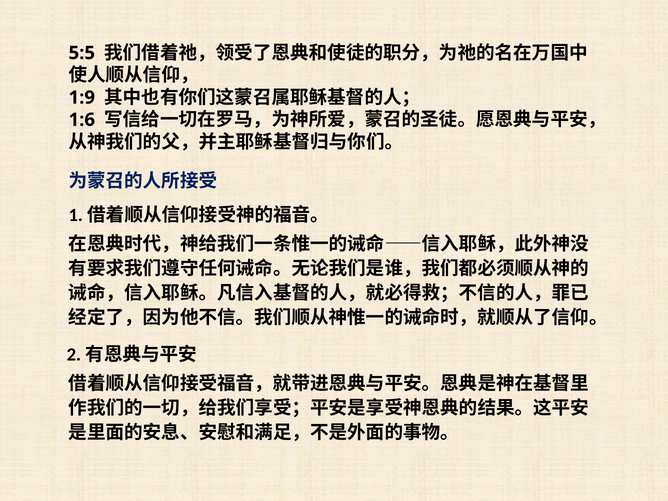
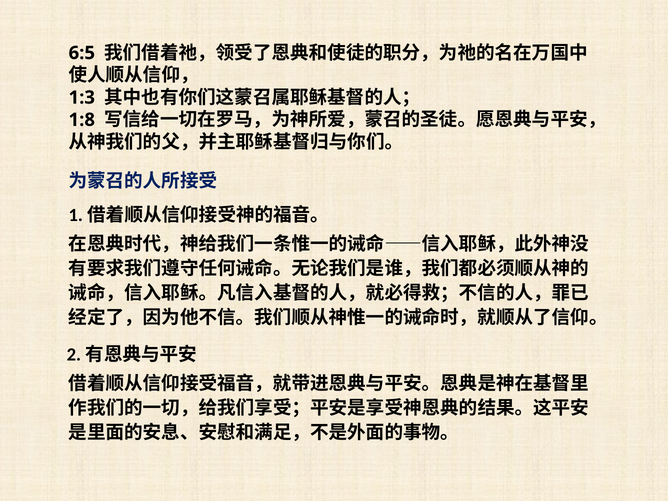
5:5: 5:5 -> 6:5 (82, 53)
1:9: 1:9 -> 1:3 (82, 98)
1:6: 1:6 -> 1:8 (82, 120)
